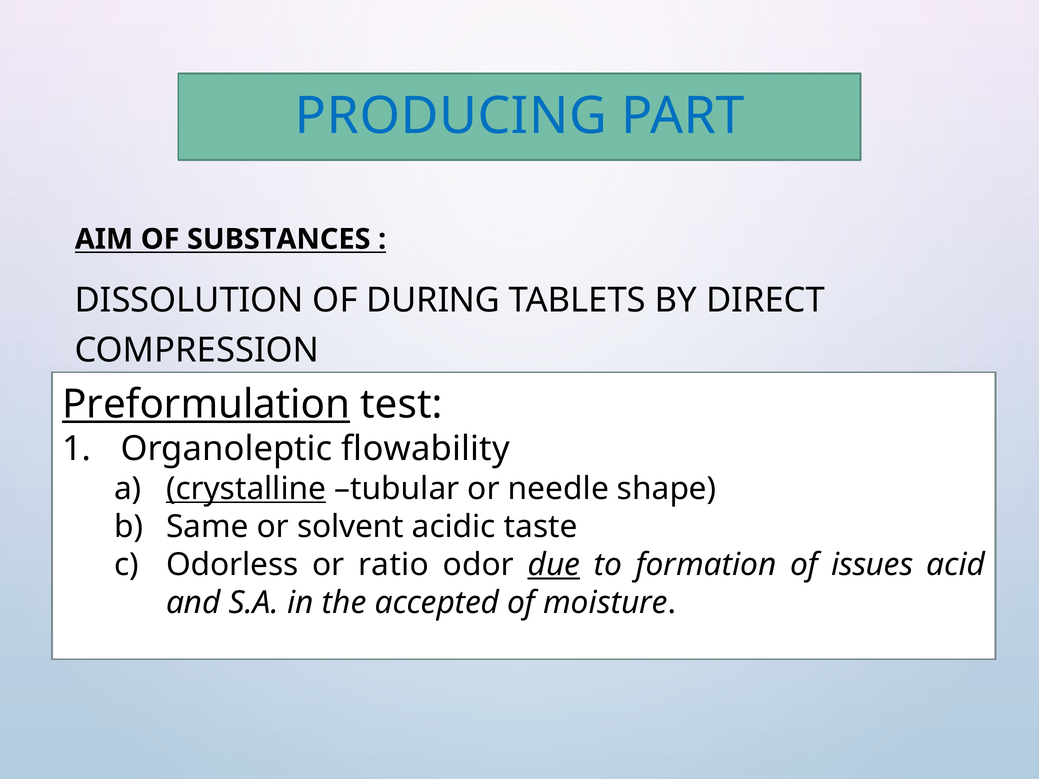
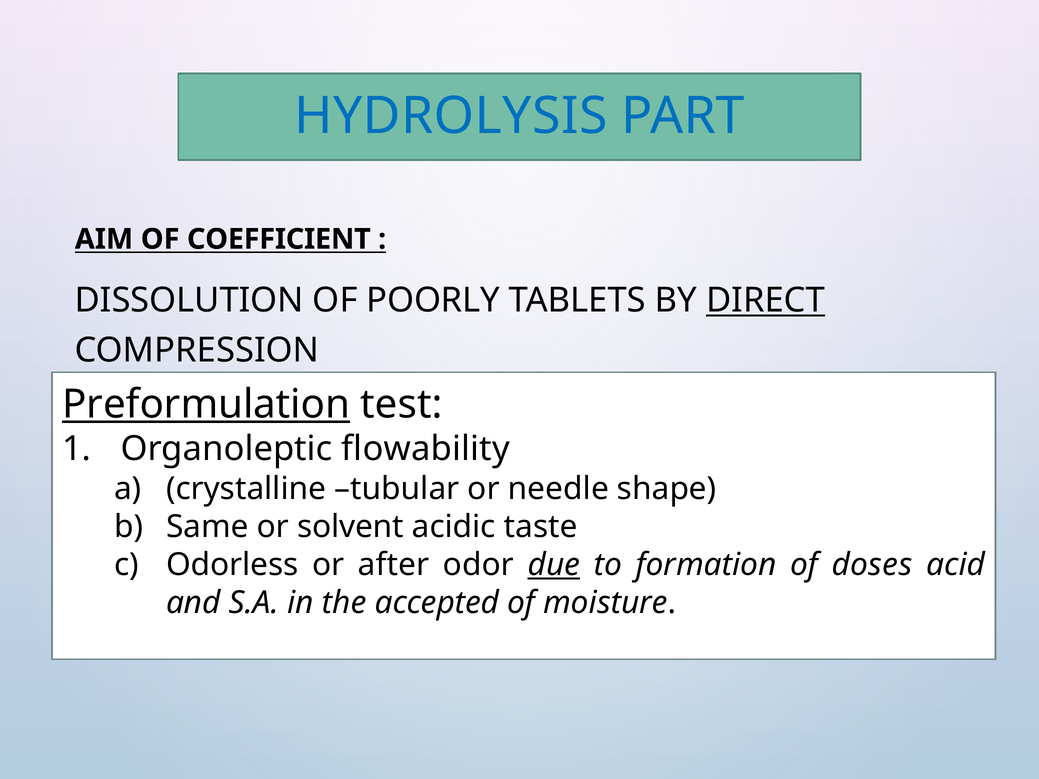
PRODUCING: PRODUCING -> HYDROLYSIS (451, 116)
SUBSTANCES: SUBSTANCES -> COEFFICIENT (279, 239)
DURING: DURING -> POORLY (433, 301)
DIRECT underline: none -> present (766, 301)
crystalline underline: present -> none (246, 489)
ratio: ratio -> after (394, 565)
issues: issues -> doses (872, 565)
